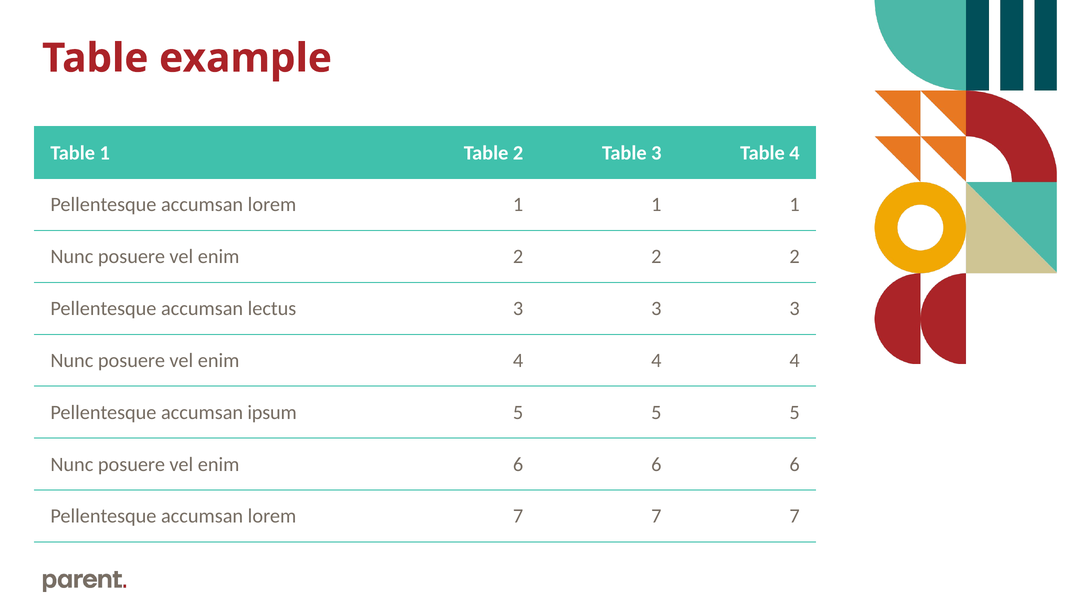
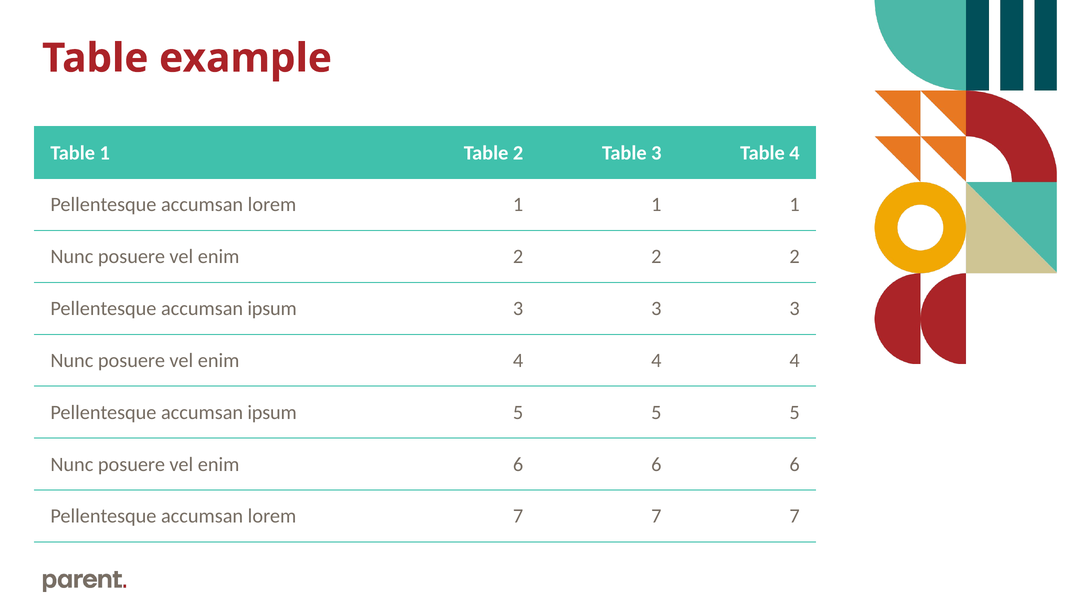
lectus: lectus -> ipsum (272, 308)
